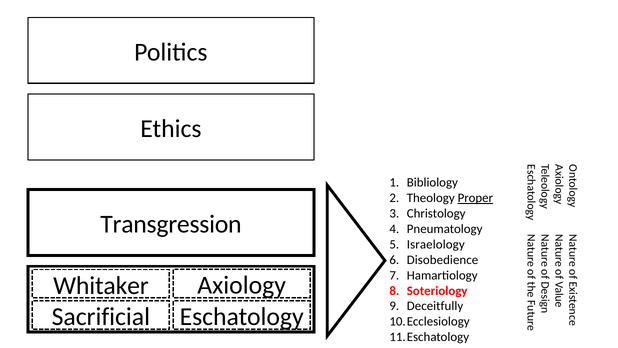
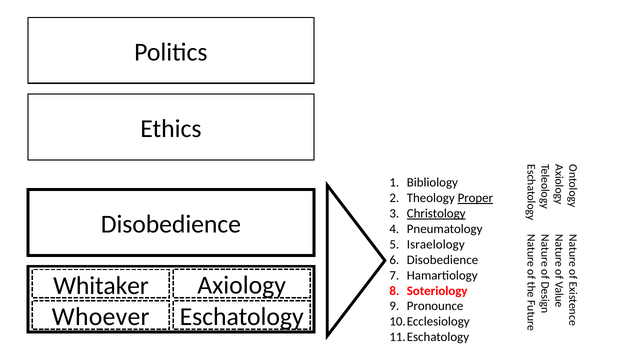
Christology underline: none -> present (436, 213)
Transgression: Transgression -> Disobedience (171, 224)
Deceitfully: Deceitfully -> Pronounce (435, 306)
Sacrificial: Sacrificial -> Whoever (101, 316)
